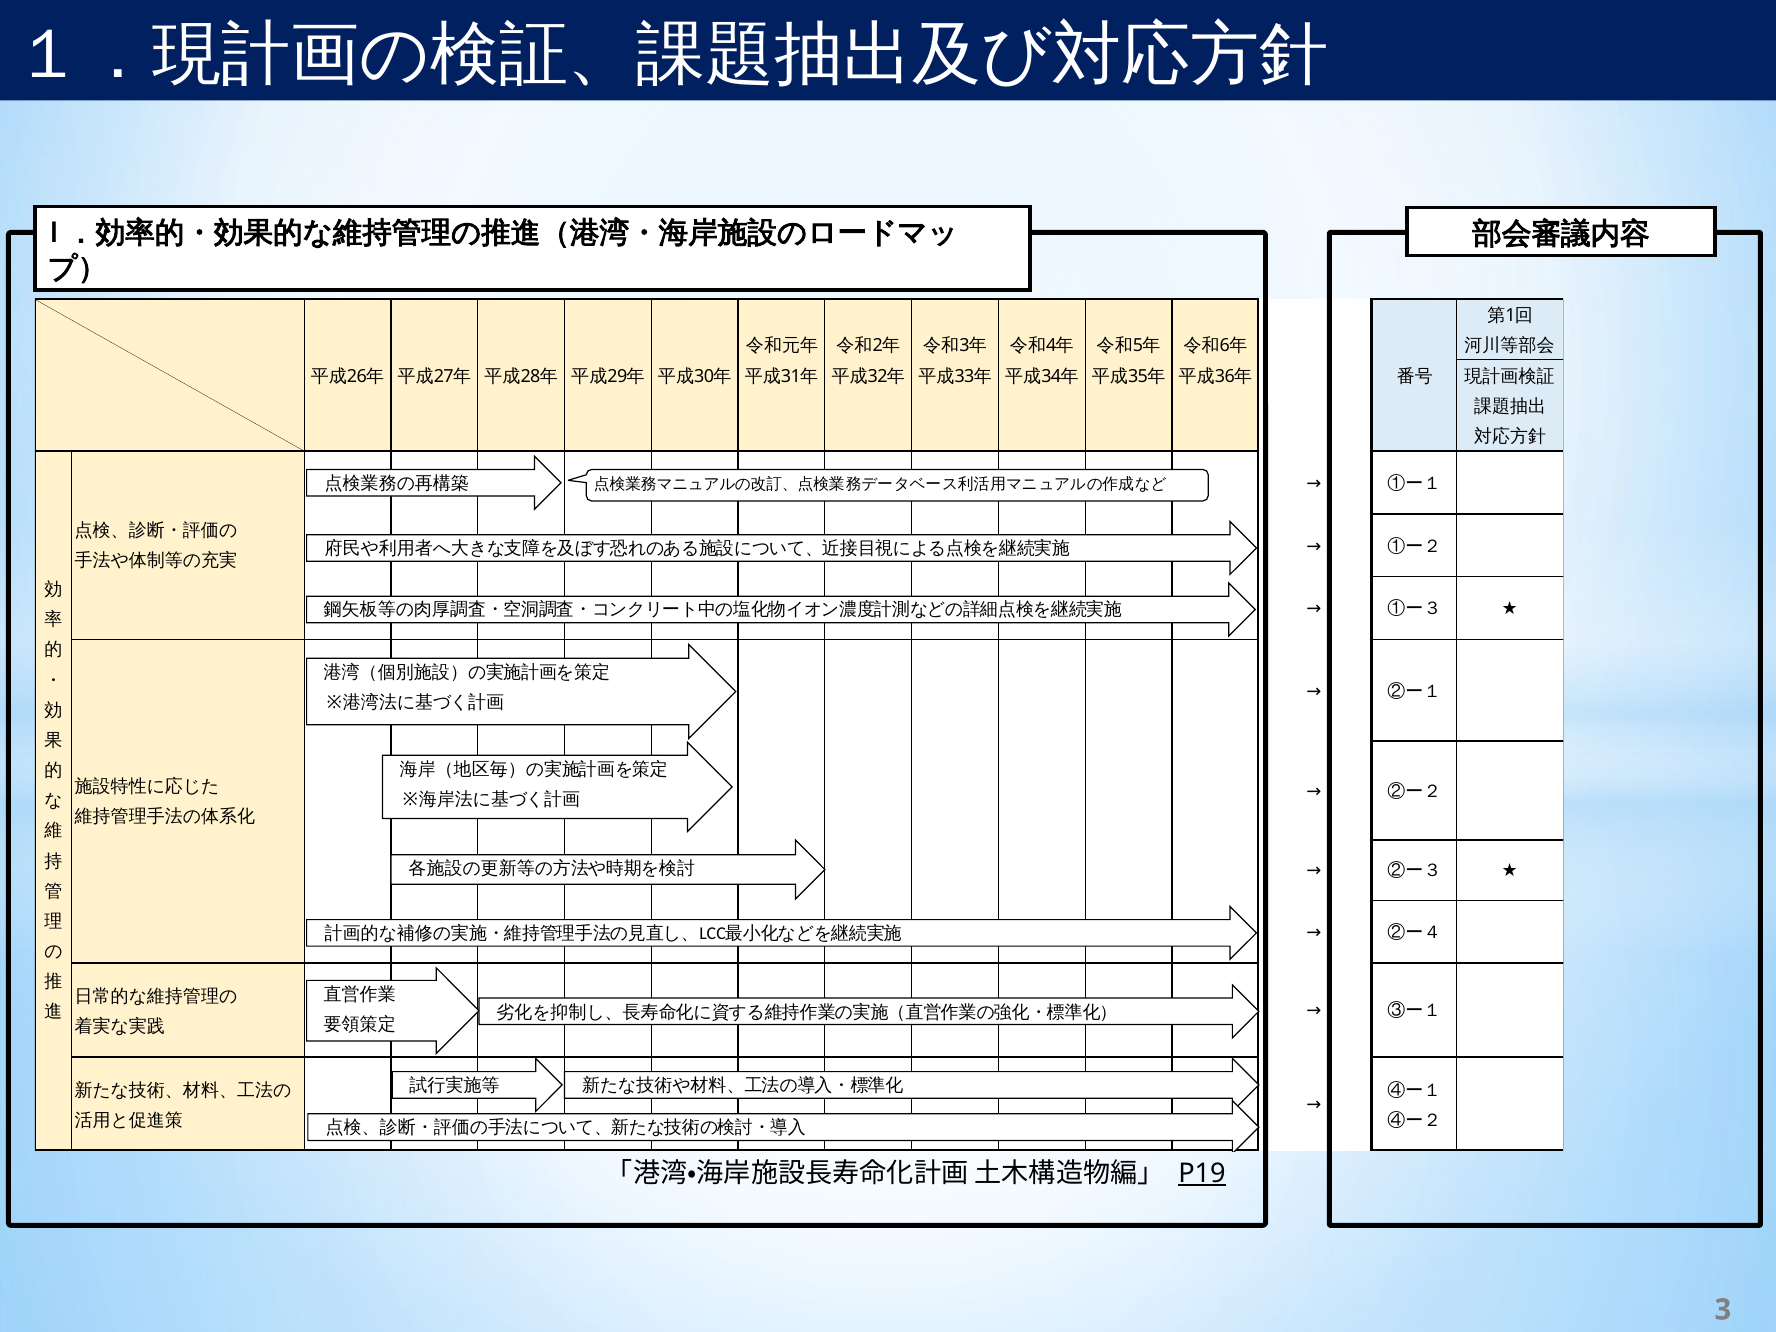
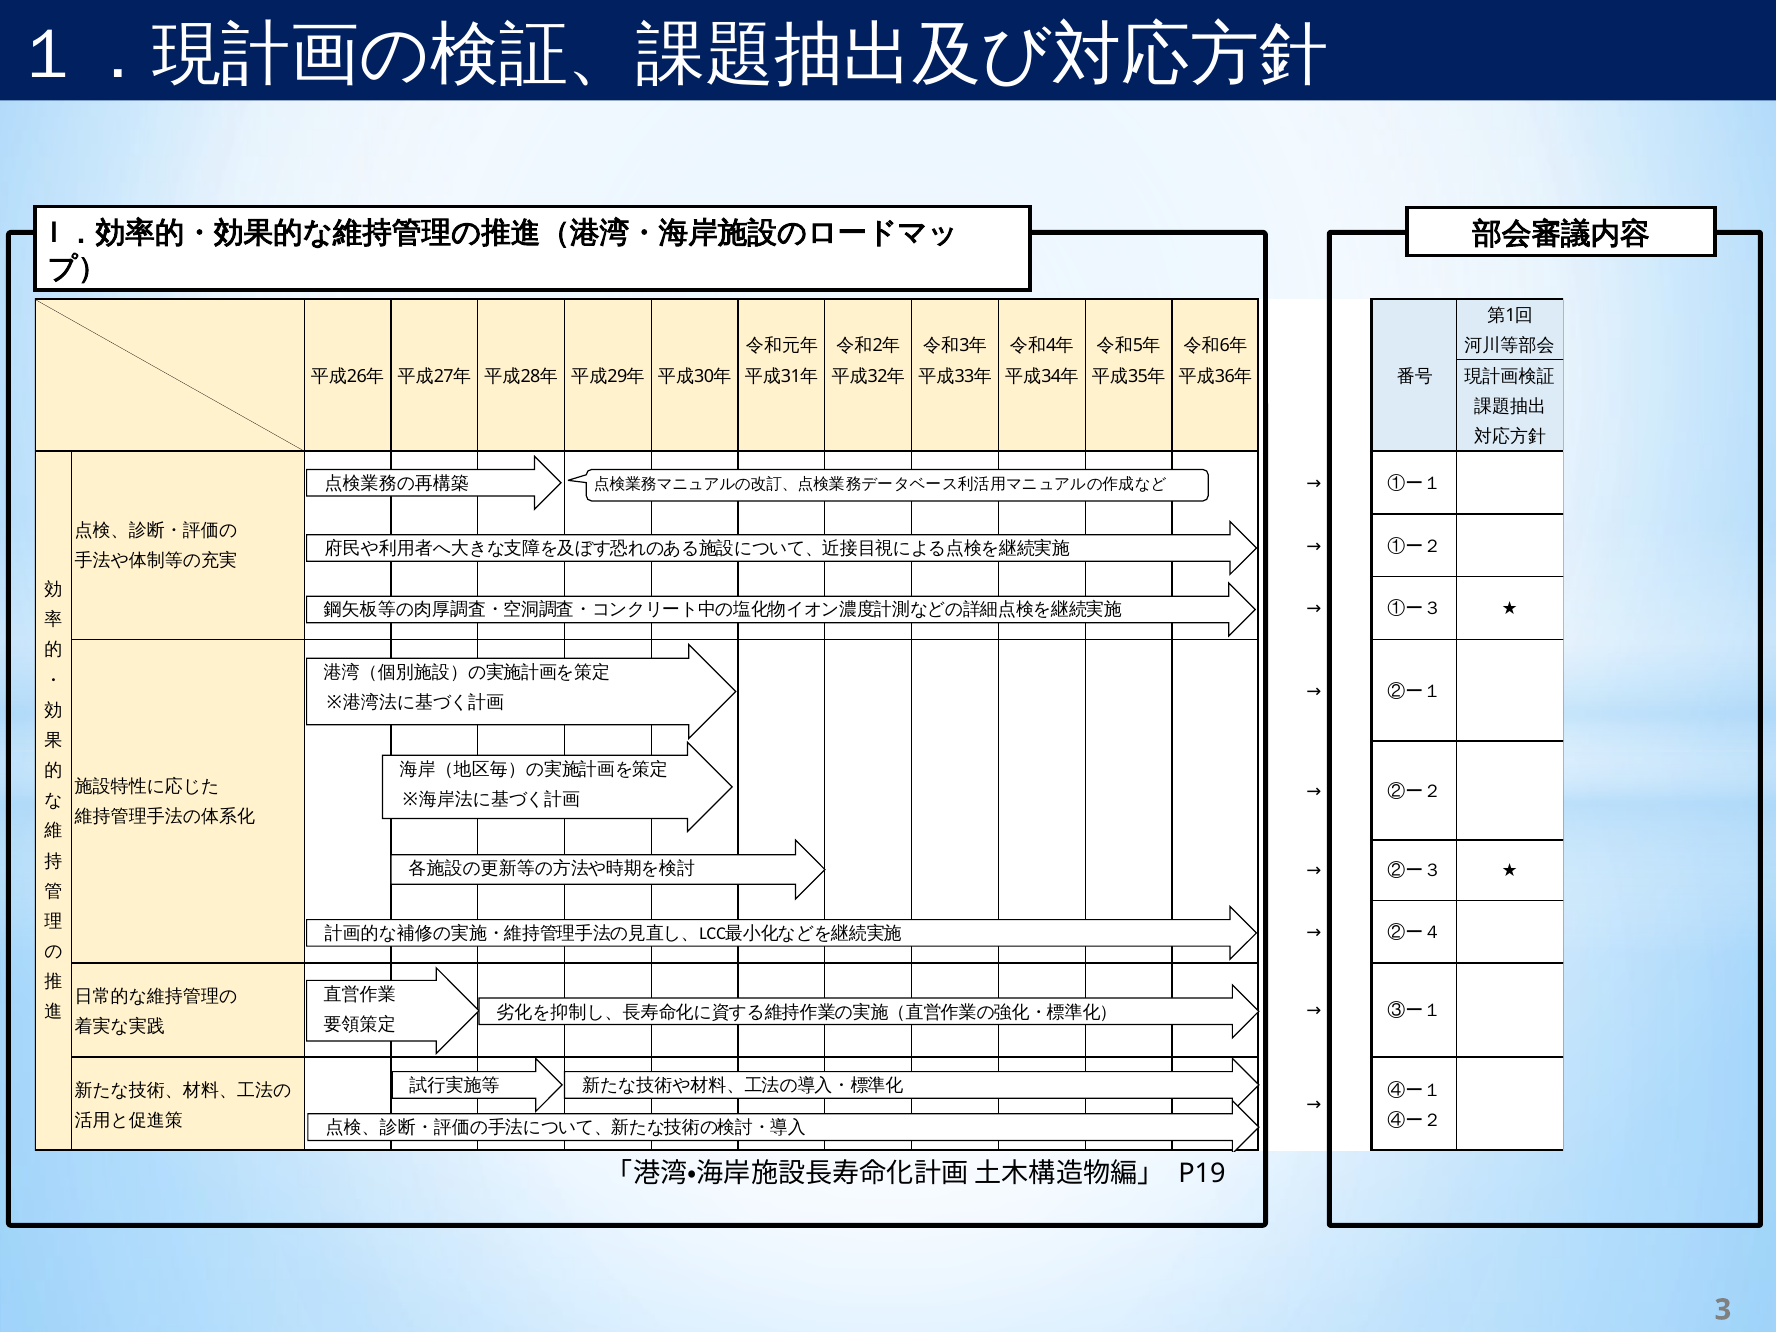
P19 underline: present -> none (1202, 1173)
